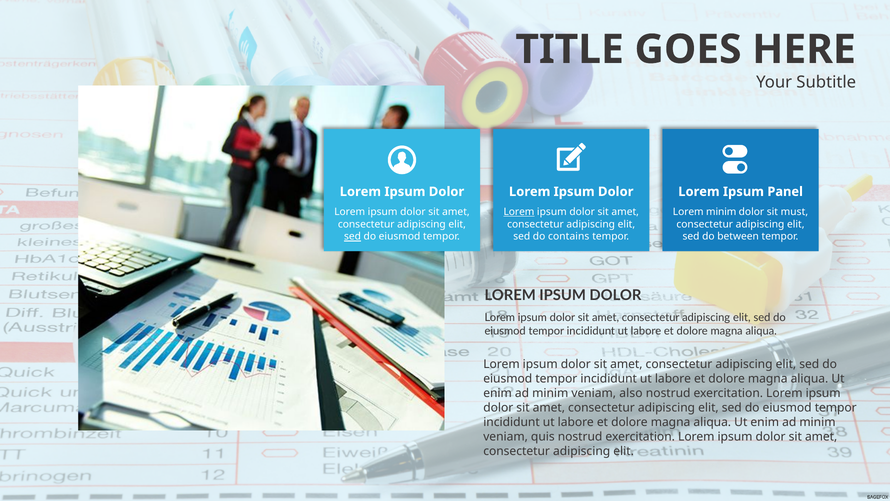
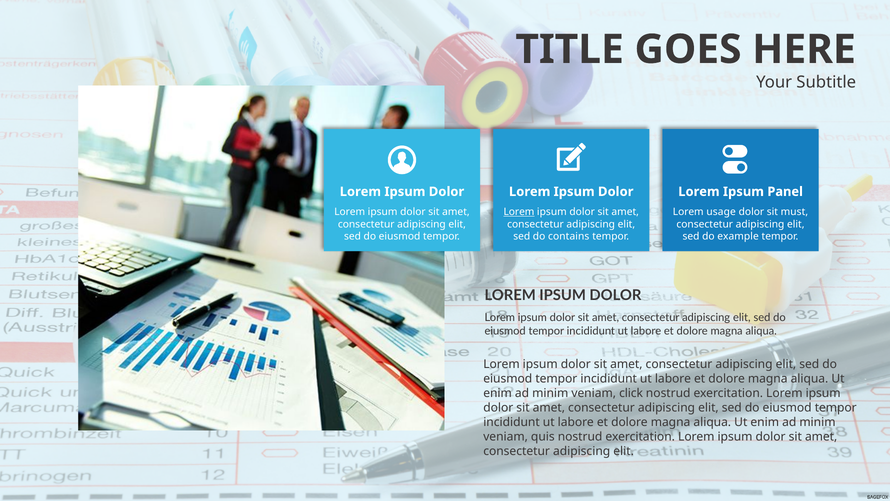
Lorem minim: minim -> usage (721, 212)
sed underline: present -> none (352, 236)
between: between -> example (738, 236)
also: also -> click (631, 393)
